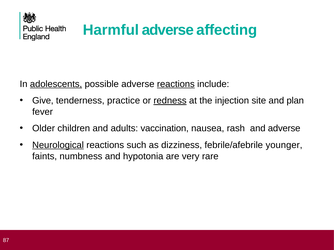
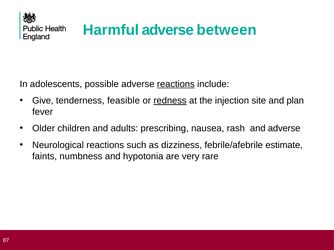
affecting: affecting -> between (227, 30)
adolescents underline: present -> none (56, 84)
practice: practice -> feasible (124, 101)
vaccination: vaccination -> prescribing (165, 129)
Neurological underline: present -> none (58, 145)
younger: younger -> estimate (284, 145)
